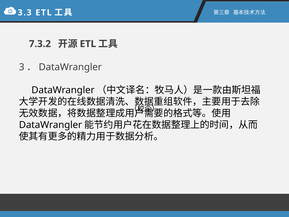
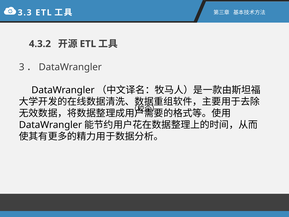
7.3.2: 7.3.2 -> 4.3.2 (40, 44)
